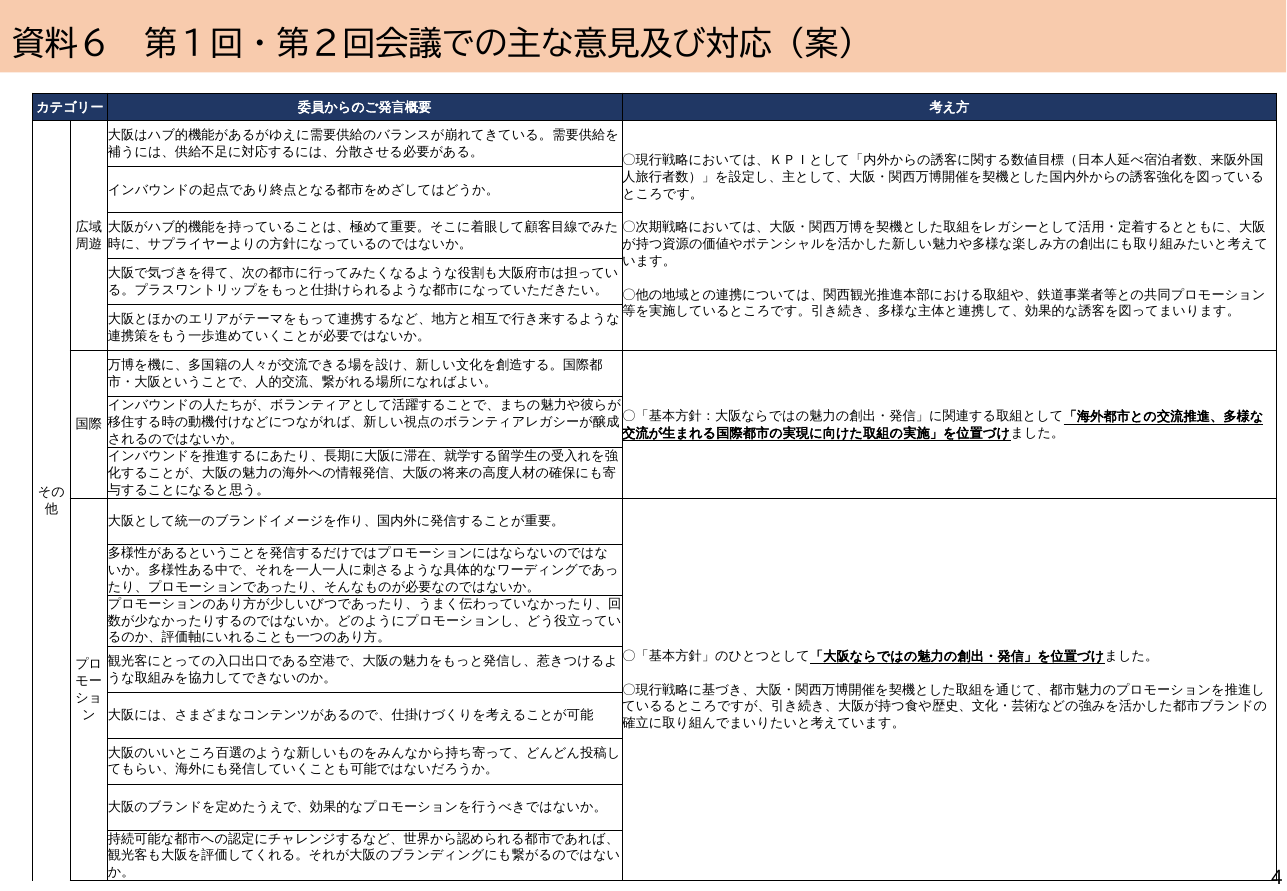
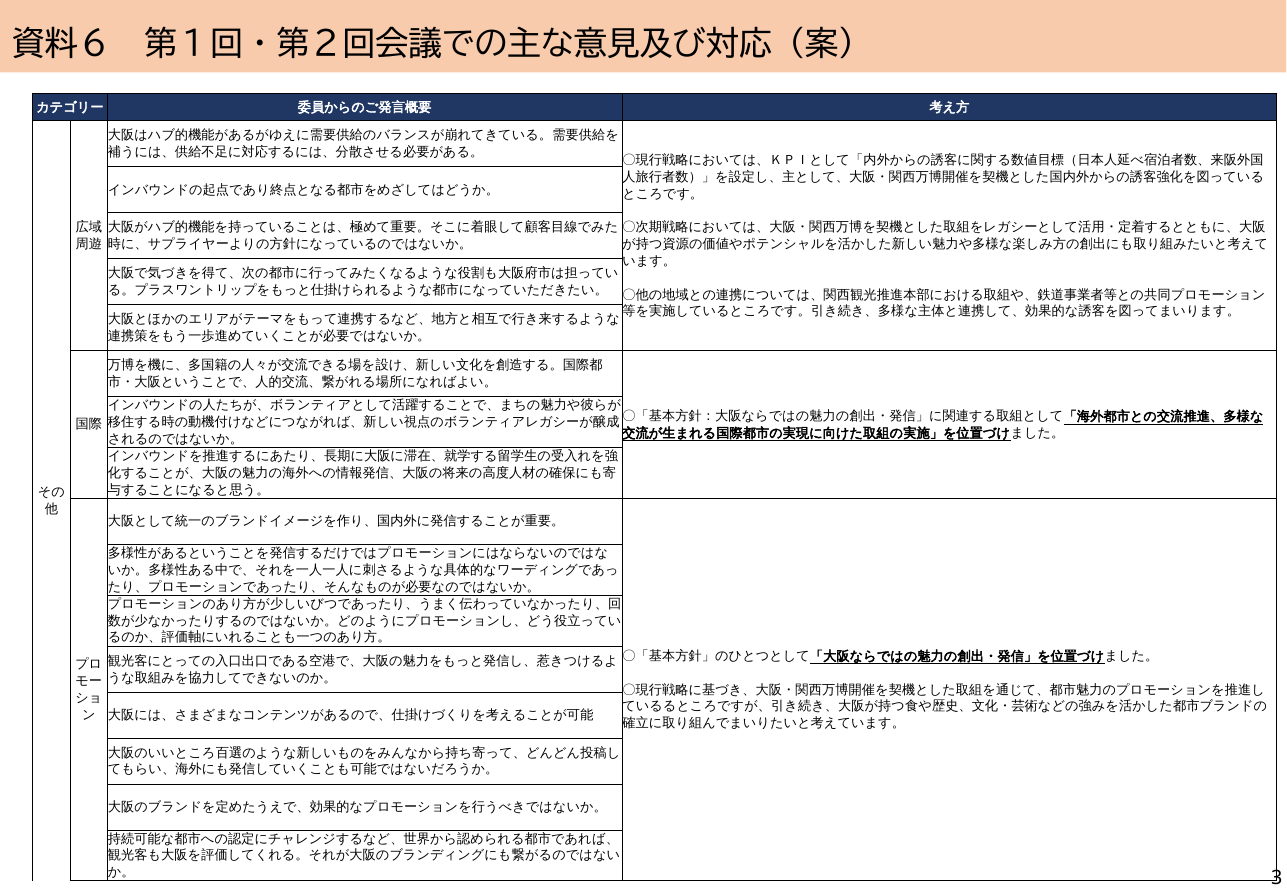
4: 4 -> 3 (1277, 878)
